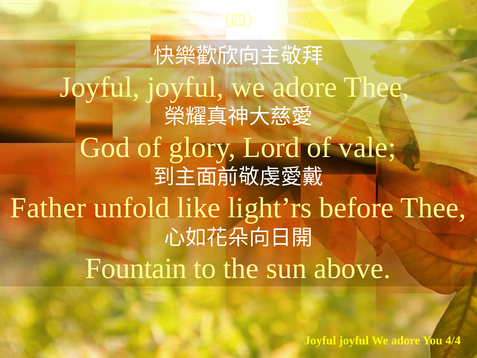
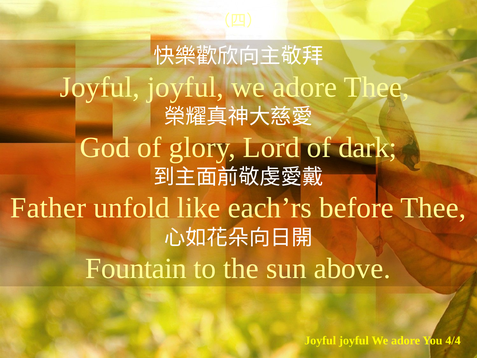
vale: vale -> dark (368, 147)
light’rs: light’rs -> each’rs (270, 208)
